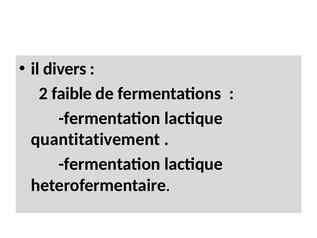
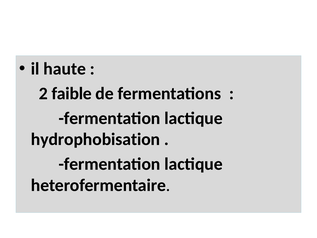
divers: divers -> haute (65, 69)
quantitativement: quantitativement -> hydrophobisation (96, 139)
